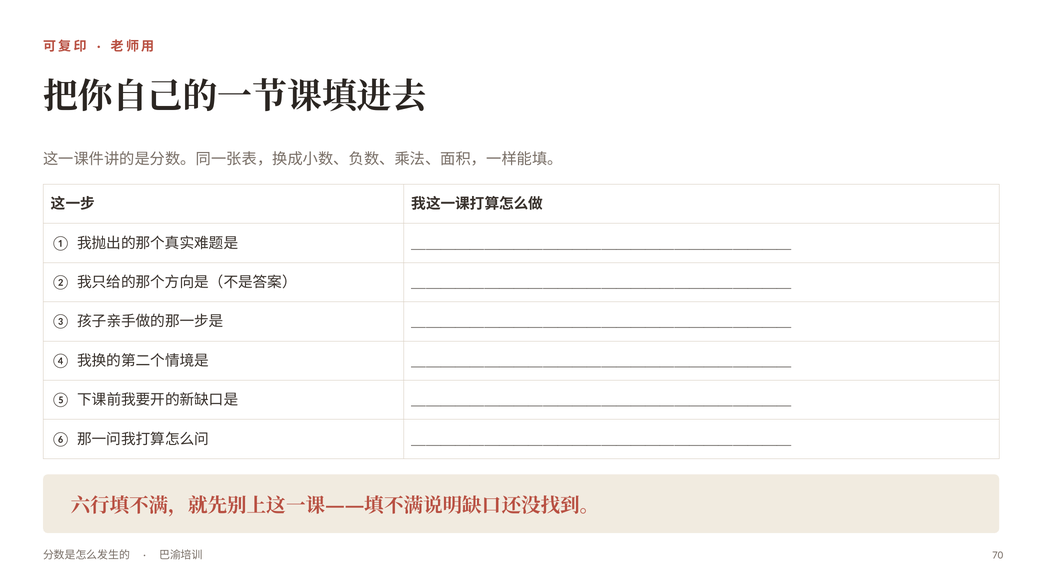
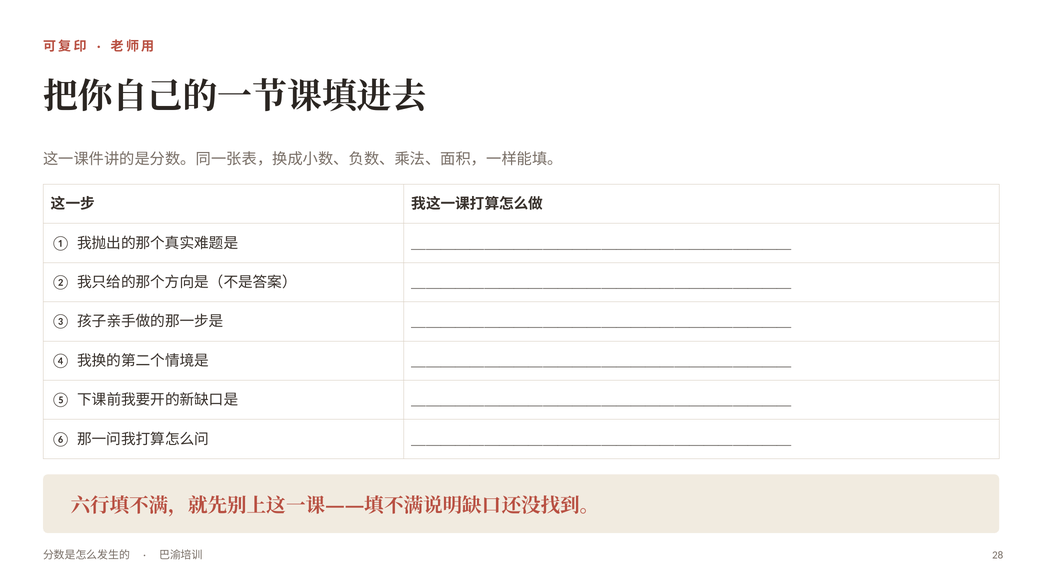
70: 70 -> 28 (998, 555)
